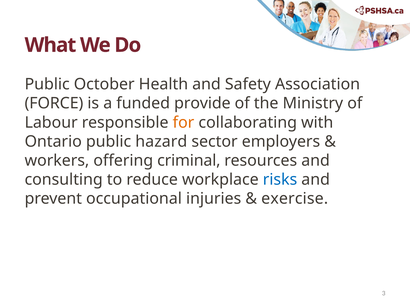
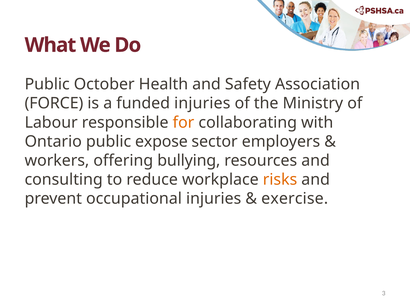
funded provide: provide -> injuries (202, 104)
hazard: hazard -> expose (161, 142)
criminal: criminal -> bullying (189, 161)
risks colour: blue -> orange (280, 180)
